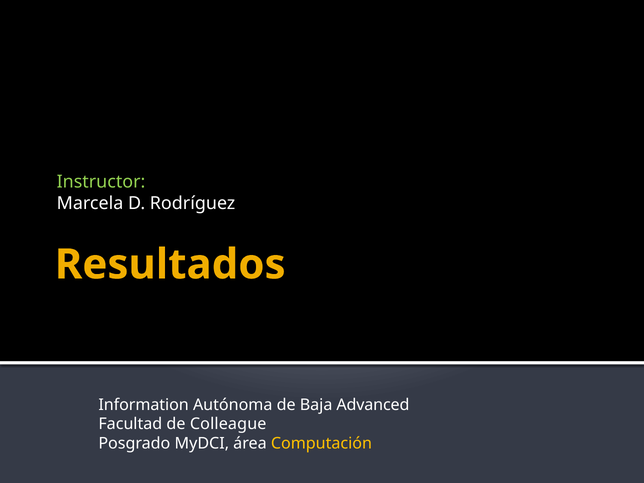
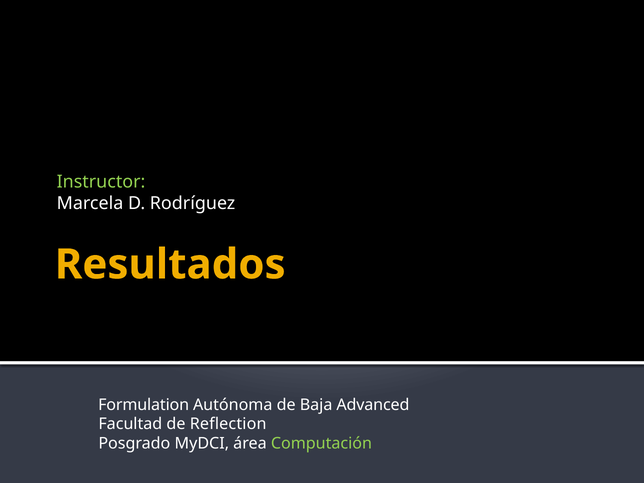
Information: Information -> Formulation (144, 405)
Colleague: Colleague -> Reflection (228, 424)
Computación colour: yellow -> light green (321, 443)
